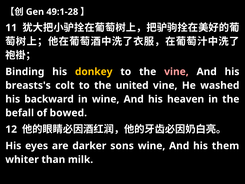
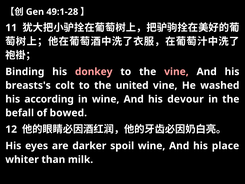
donkey colour: yellow -> pink (94, 72)
backward: backward -> according (49, 99)
heaven: heaven -> devour (186, 99)
sons: sons -> spoil (122, 146)
them: them -> place (225, 146)
